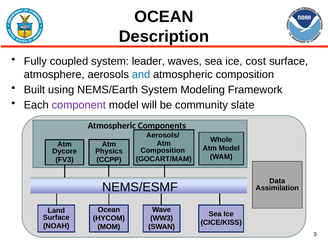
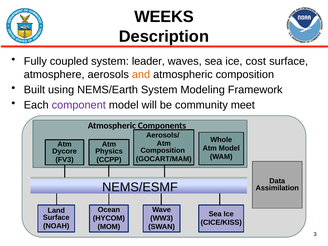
OCEAN: OCEAN -> WEEKS (164, 17)
and colour: blue -> orange (141, 74)
slate: slate -> meet (243, 105)
